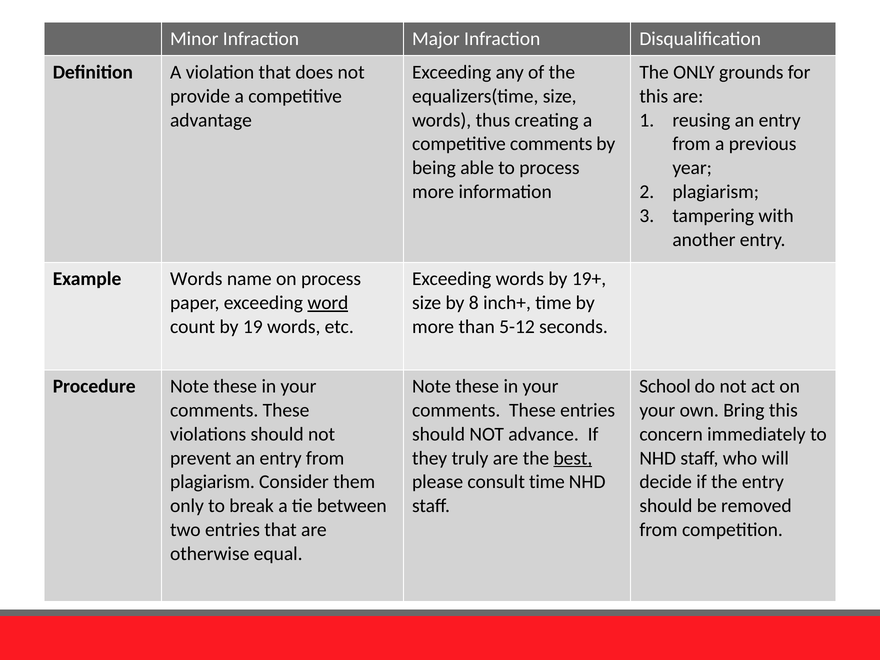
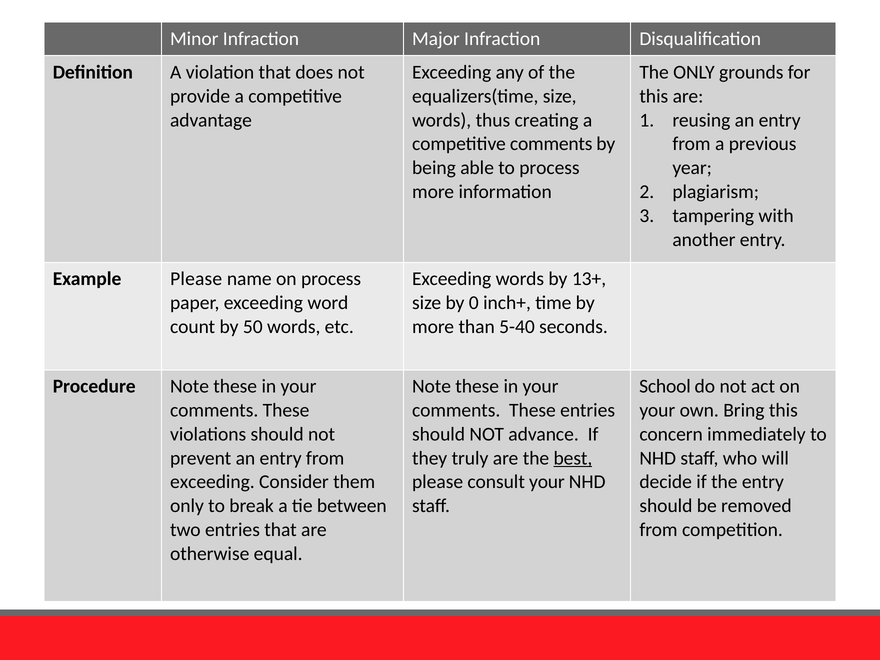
Example Words: Words -> Please (196, 279)
19+: 19+ -> 13+ (589, 279)
word underline: present -> none (328, 303)
8: 8 -> 0 (474, 303)
19: 19 -> 50 (253, 327)
5-12: 5-12 -> 5-40 (517, 327)
plagiarism: plagiarism -> exceeding (212, 482)
consult time: time -> your (547, 482)
